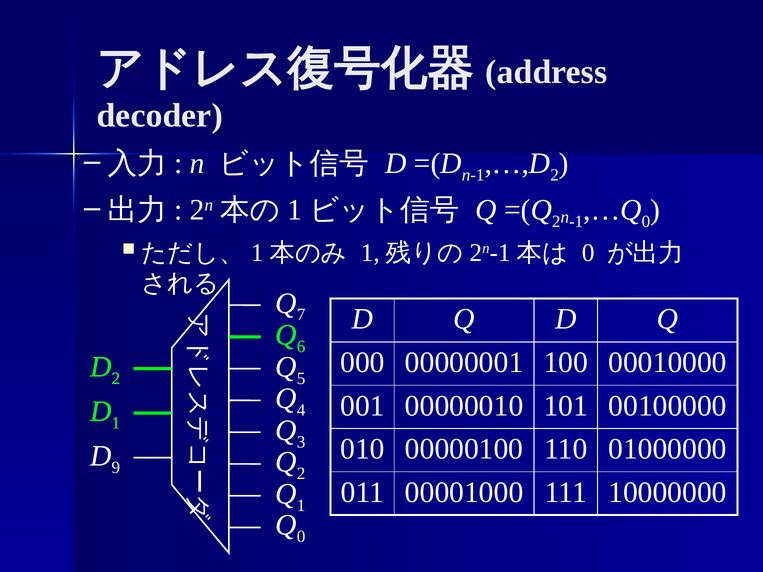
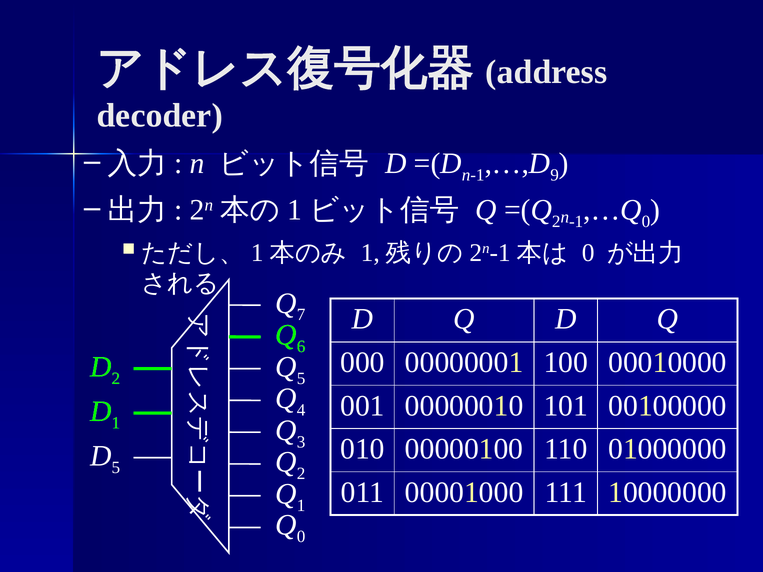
2: 2 -> 9 (555, 175)
D 9: 9 -> 5 (116, 468)
